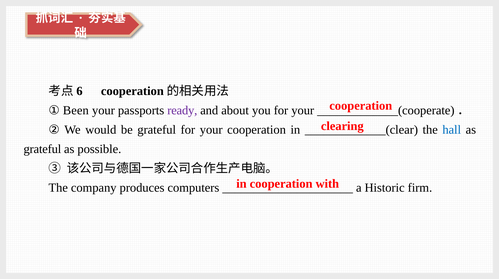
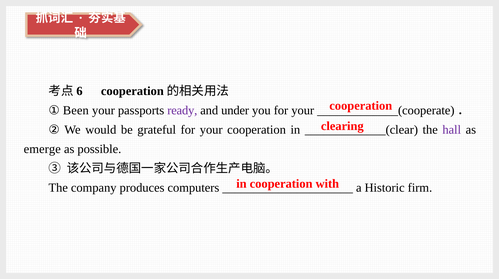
about: about -> under (235, 110)
hall colour: blue -> purple (452, 130)
grateful: grateful -> emerge (42, 149)
